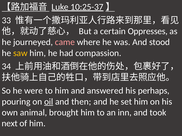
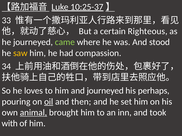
Oppresses: Oppresses -> Righteous (148, 31)
came colour: pink -> light green (65, 42)
were: were -> loves (34, 91)
and answered: answered -> journeyed (105, 91)
animal underline: none -> present (33, 113)
next: next -> with (10, 124)
